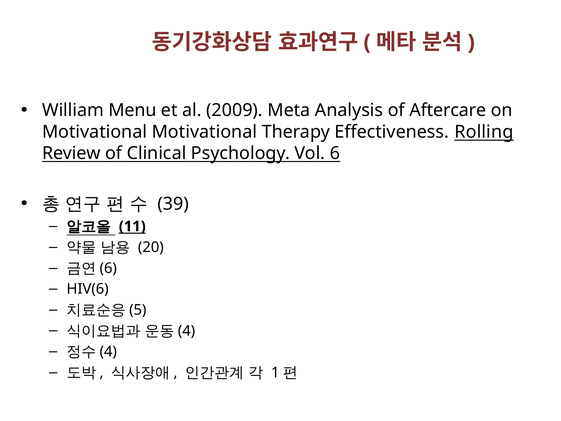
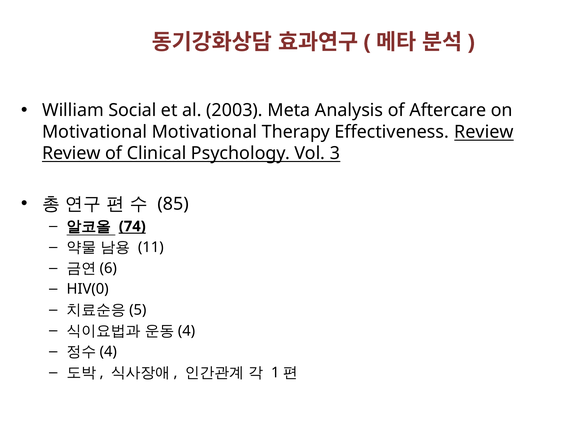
Menu: Menu -> Social (132, 110)
2009: 2009 -> 2003 (235, 110)
Effectiveness Rolling: Rolling -> Review (484, 132)
6: 6 -> 3 (335, 153)
39: 39 -> 85 (173, 204)
11: 11 -> 74 (132, 226)
20: 20 -> 11 (151, 247)
HIV(6: HIV(6 -> HIV(0 (88, 289)
